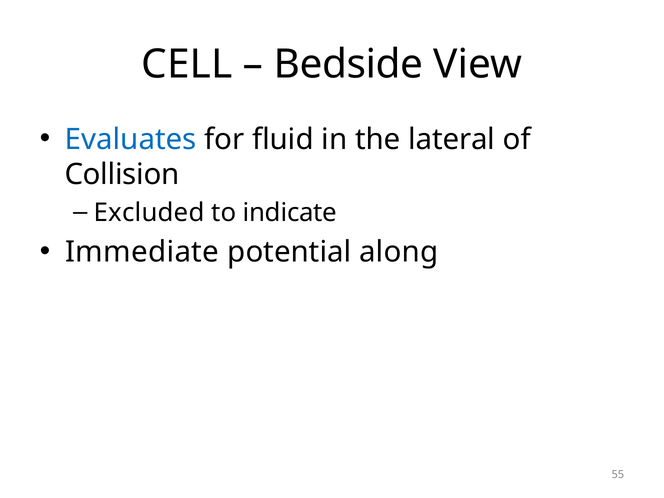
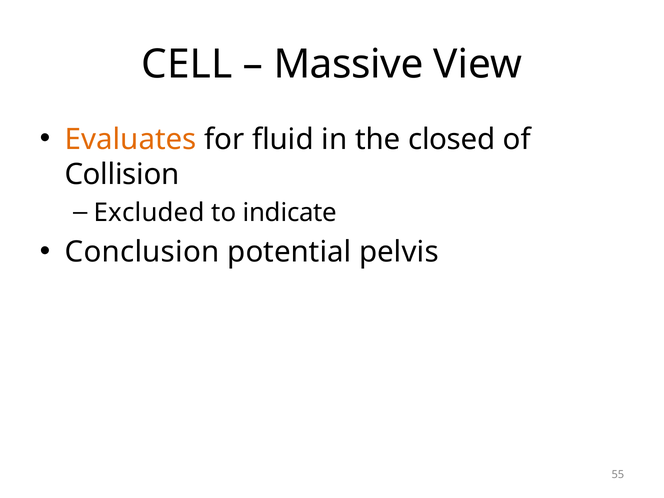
Bedside: Bedside -> Massive (349, 64)
Evaluates colour: blue -> orange (131, 139)
lateral: lateral -> closed (452, 139)
Immediate: Immediate -> Conclusion (142, 252)
along: along -> pelvis (399, 252)
